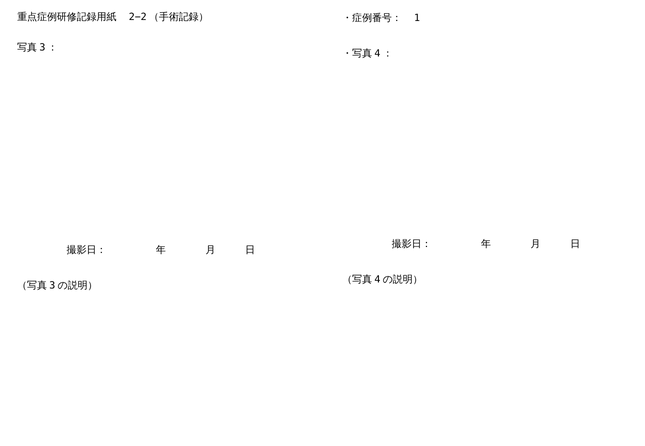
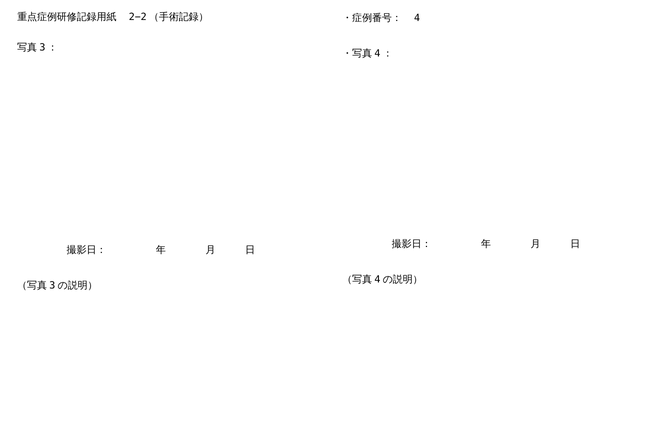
1: 1 -> 4 (417, 18)
